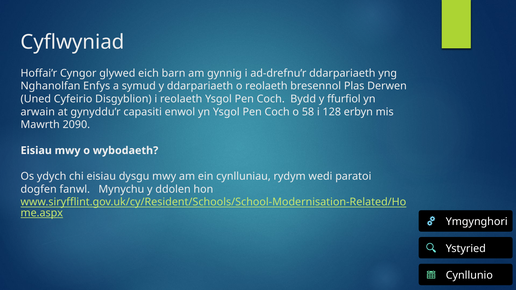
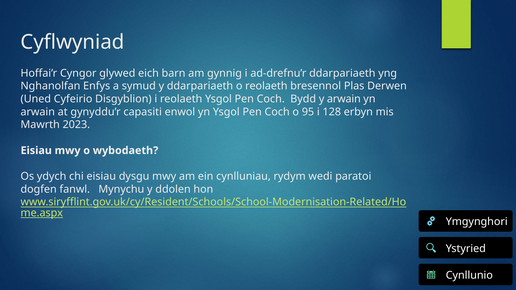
y ffurfiol: ffurfiol -> arwain (344, 99)
58: 58 -> 95 (308, 112)
2090: 2090 -> 2023 (76, 125)
